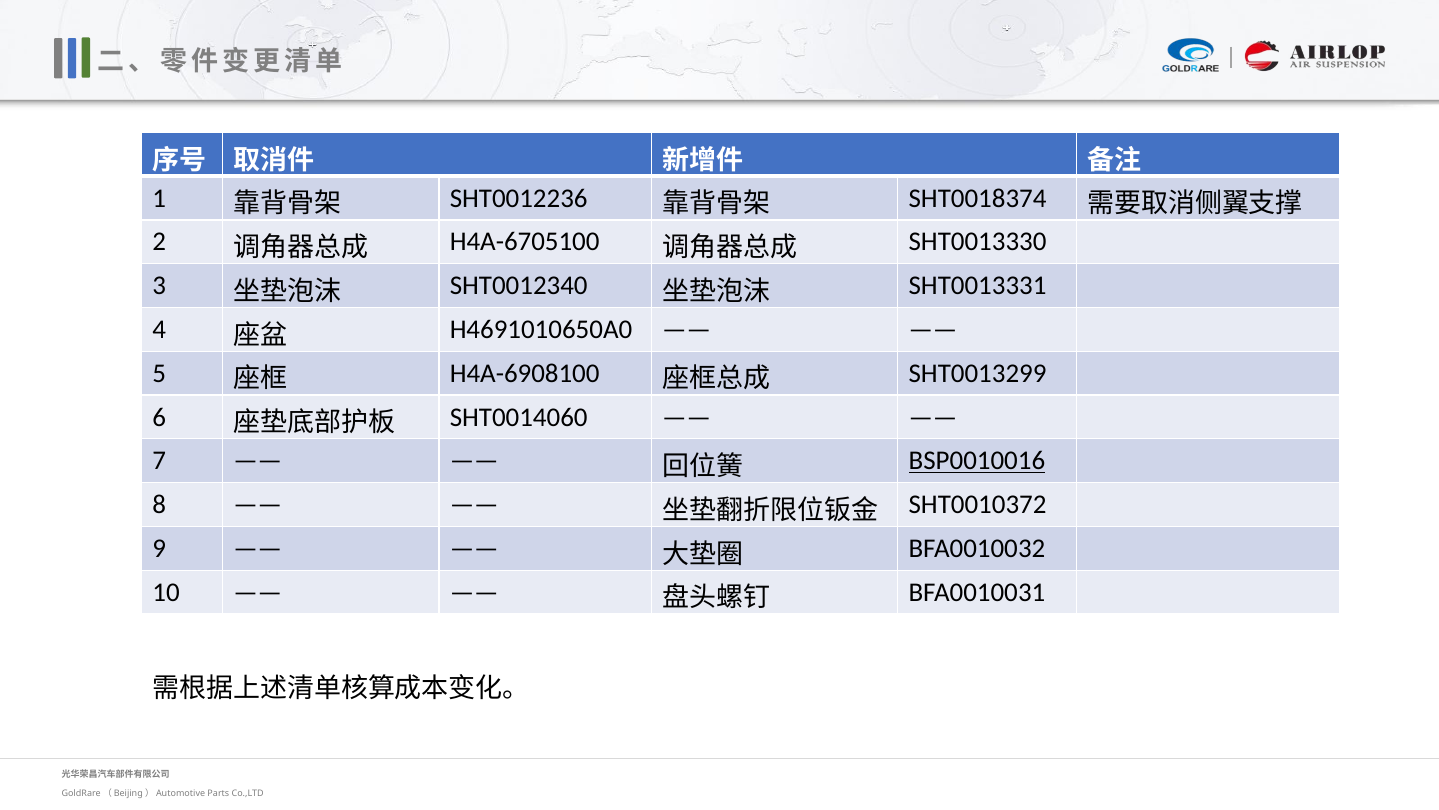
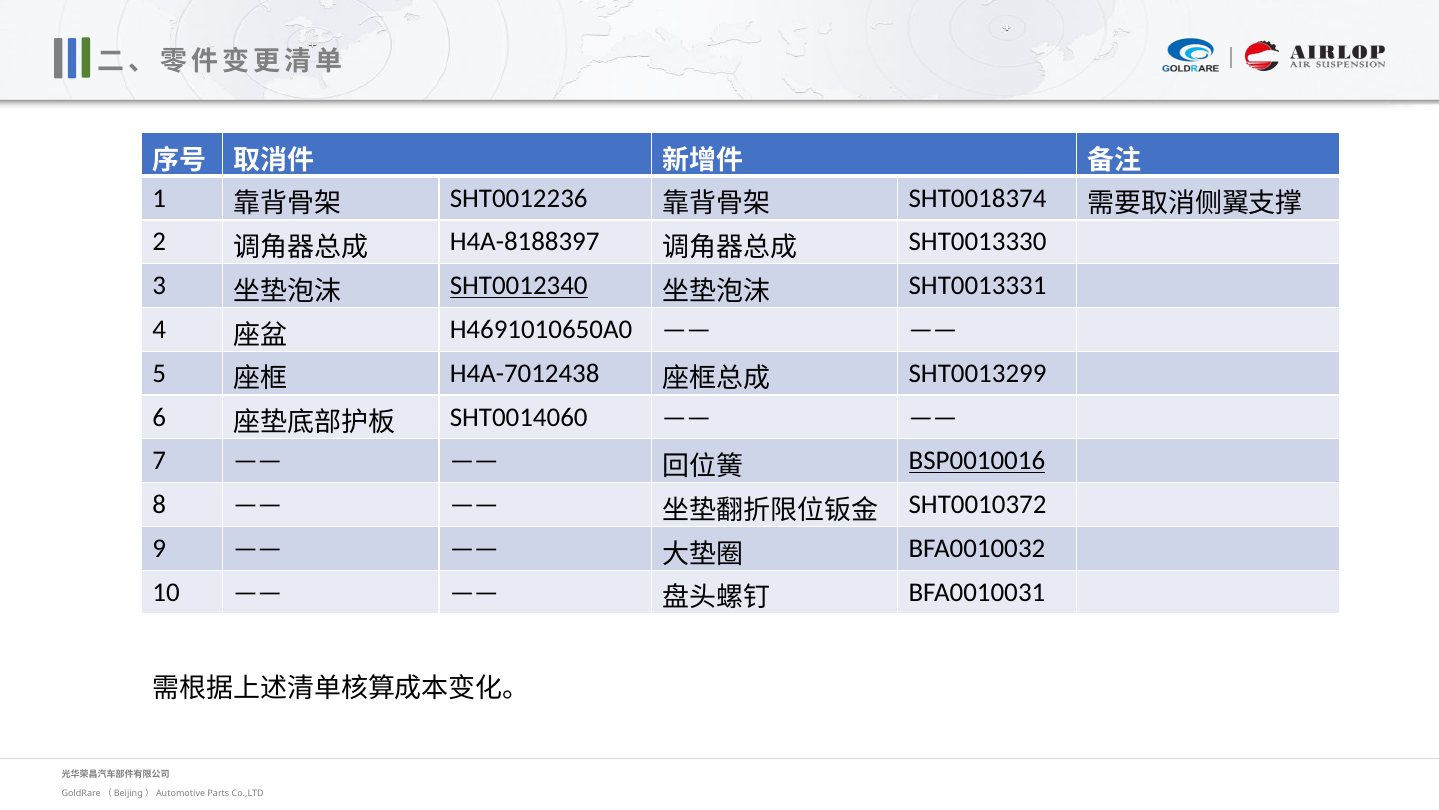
H4A-6705100: H4A-6705100 -> H4A-8188397 (525, 242)
SHT0012340 underline: none -> present (519, 286)
H4A-6908100: H4A-6908100 -> H4A-7012438 (525, 373)
